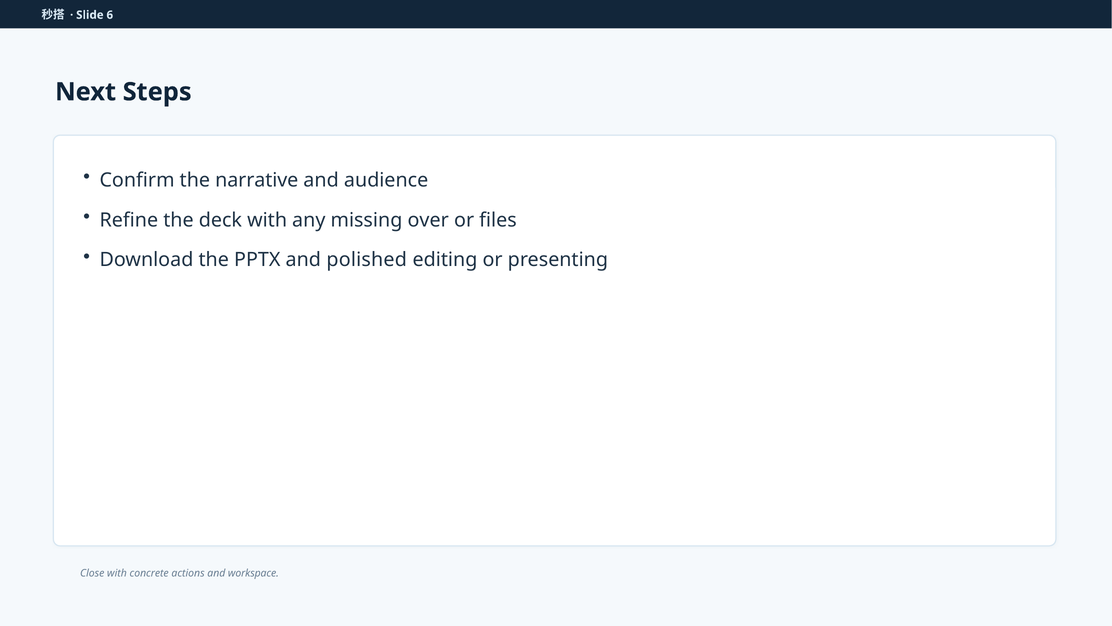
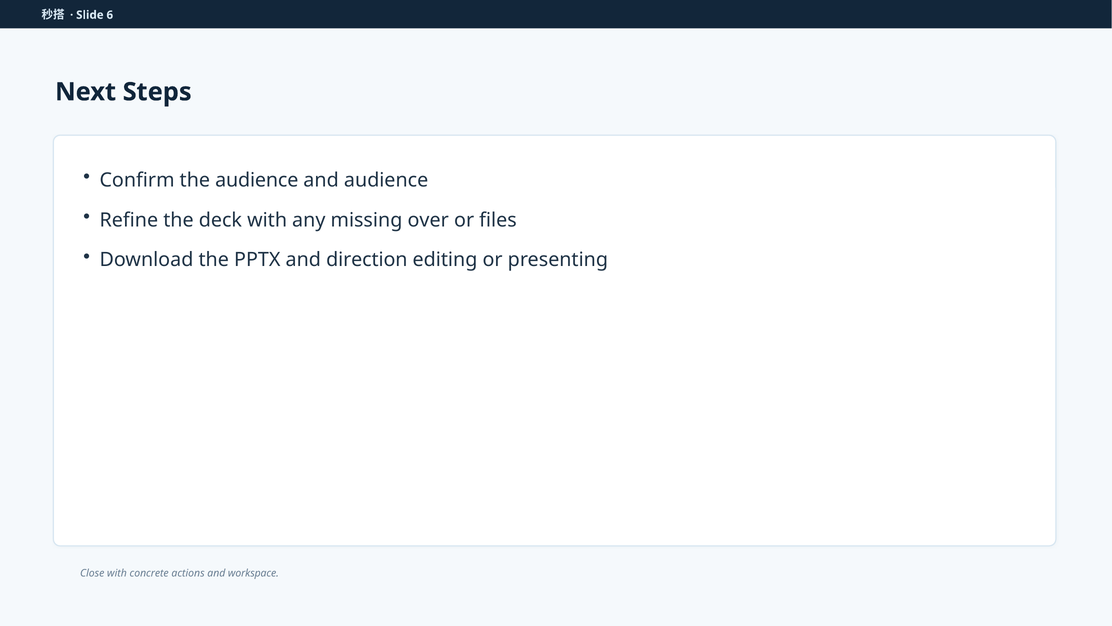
the narrative: narrative -> audience (257, 180)
polished: polished -> direction (367, 260)
